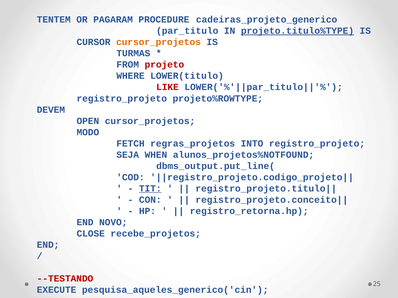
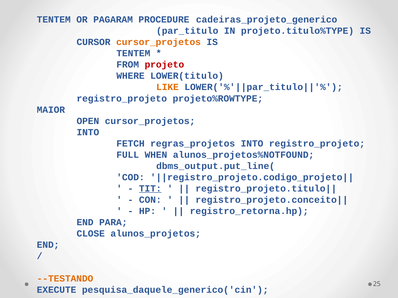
projeto.titulo%TYPE underline: present -> none (297, 31)
TURMAS: TURMAS -> TENTEM (133, 53)
LIKE colour: red -> orange (167, 87)
DEVEM: DEVEM -> MAIOR (51, 110)
MODO: MODO -> INTO (88, 132)
SEJA: SEJA -> FULL (128, 155)
NOVO: NOVO -> PARA (113, 223)
recebe_projetos: recebe_projetos -> alunos_projetos (156, 234)
--TESTANDO colour: red -> orange (65, 279)
pesquisa_aqueles_generico('cin: pesquisa_aqueles_generico('cin -> pesquisa_daquele_generico('cin (175, 290)
